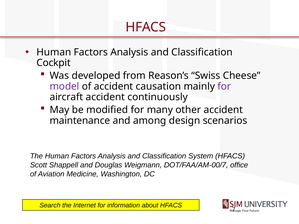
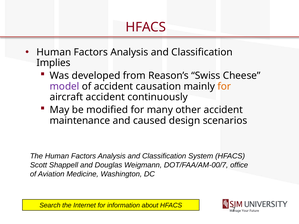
Cockpit: Cockpit -> Implies (54, 63)
for colour: purple -> orange (224, 86)
among: among -> caused (150, 121)
